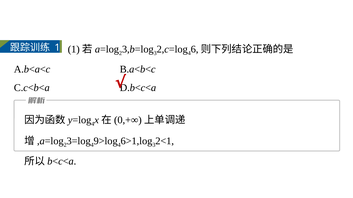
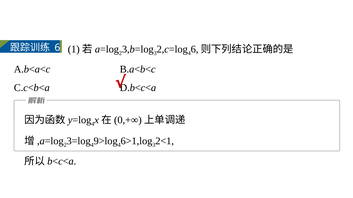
1: 1 -> 6 (57, 48)
